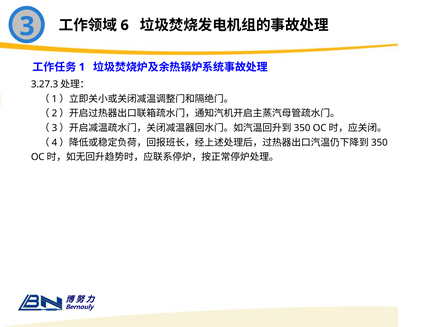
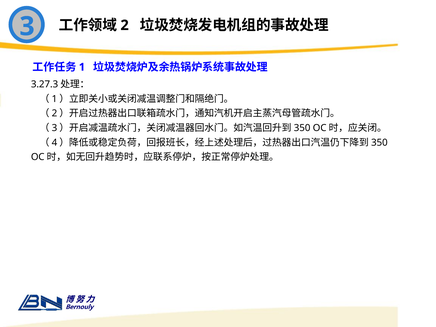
6: 6 -> 2 (125, 25)
